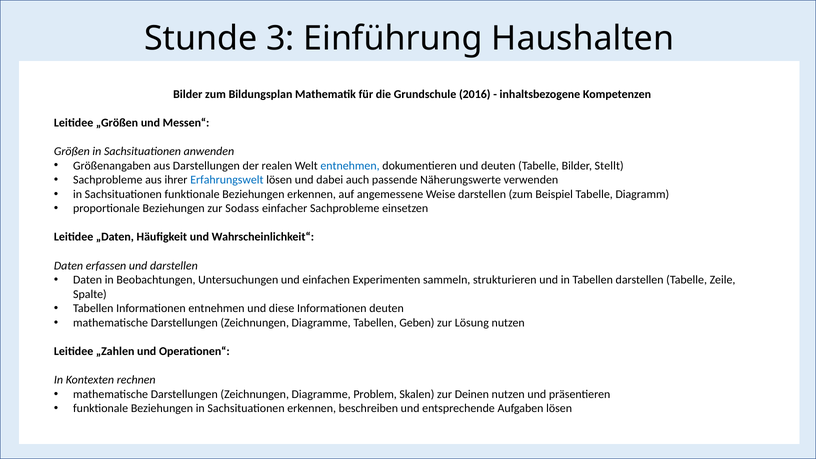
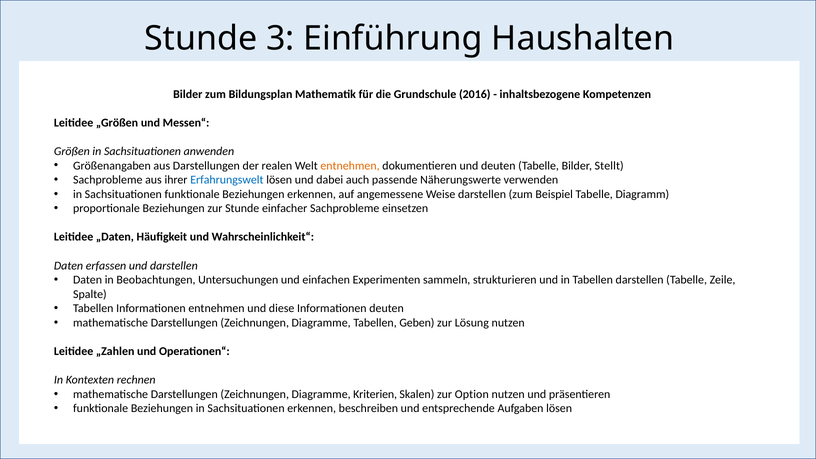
entnehmen colour: blue -> orange (350, 166)
zur Sodass: Sodass -> Stunde (242, 208)
Problem: Problem -> Kriterien (375, 394)
Deinen: Deinen -> Option (472, 394)
